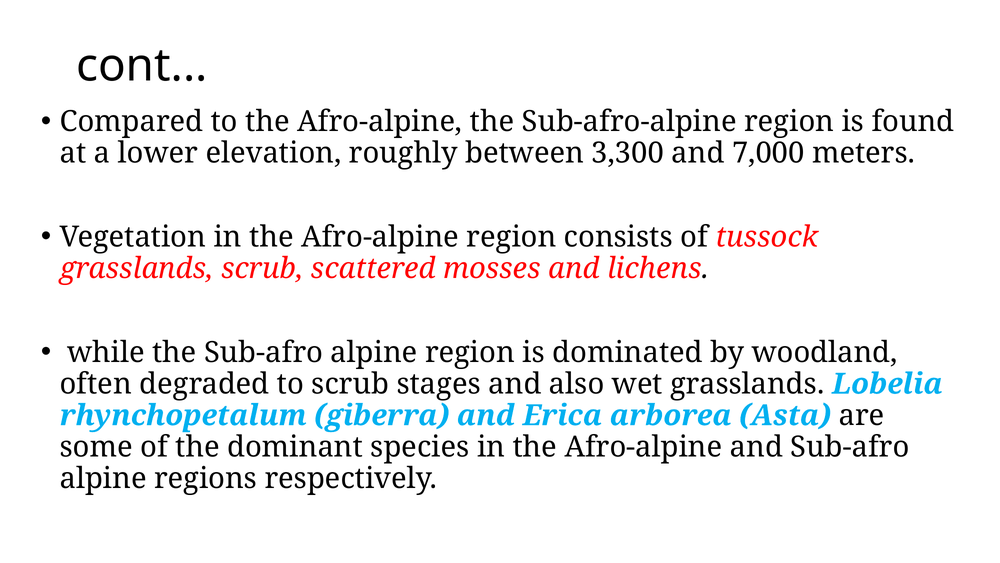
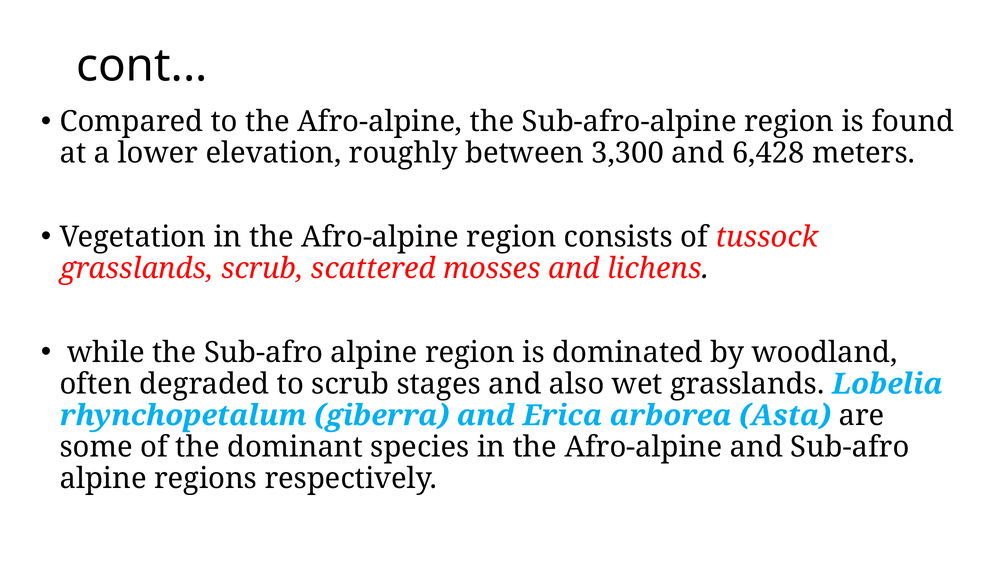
7,000: 7,000 -> 6,428 (768, 153)
